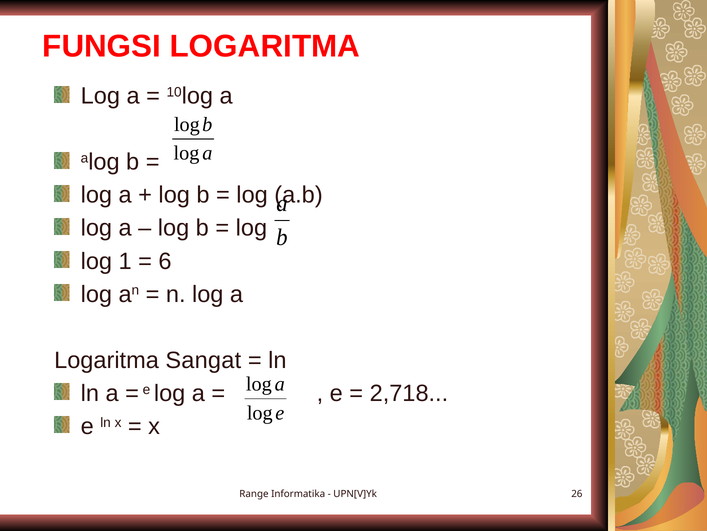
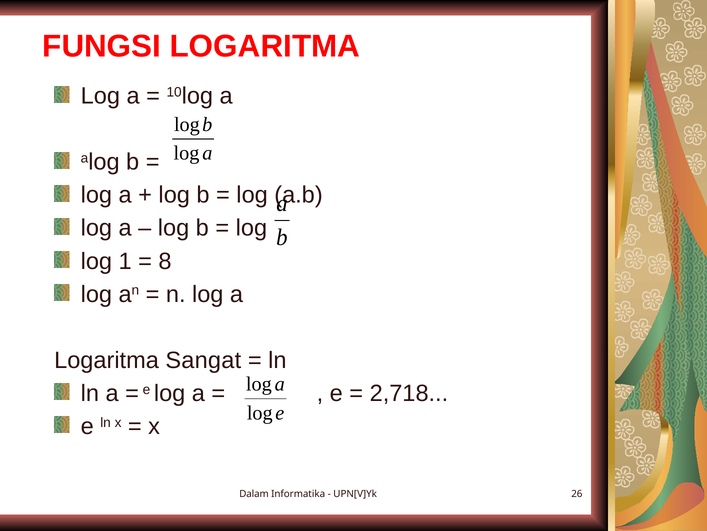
6: 6 -> 8 (165, 261)
Range: Range -> Dalam (254, 493)
